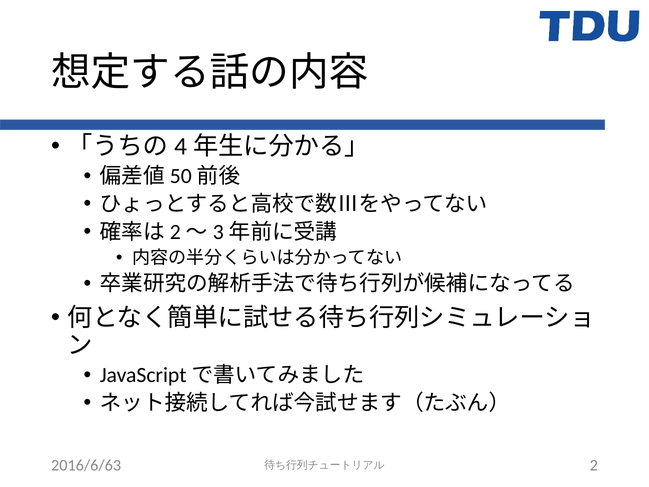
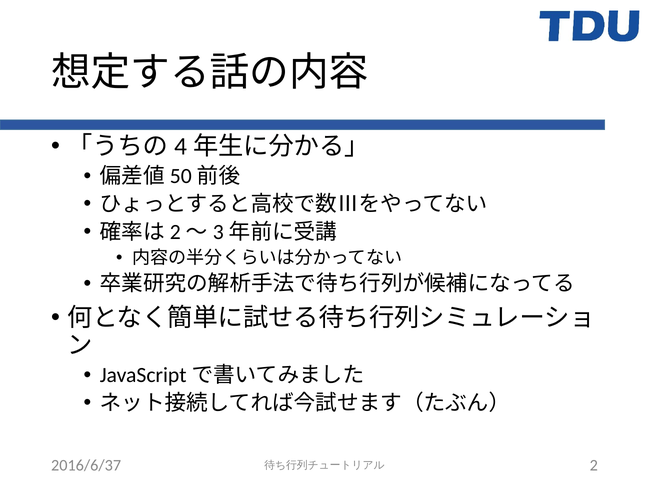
2016/6/63: 2016/6/63 -> 2016/6/37 (86, 465)
